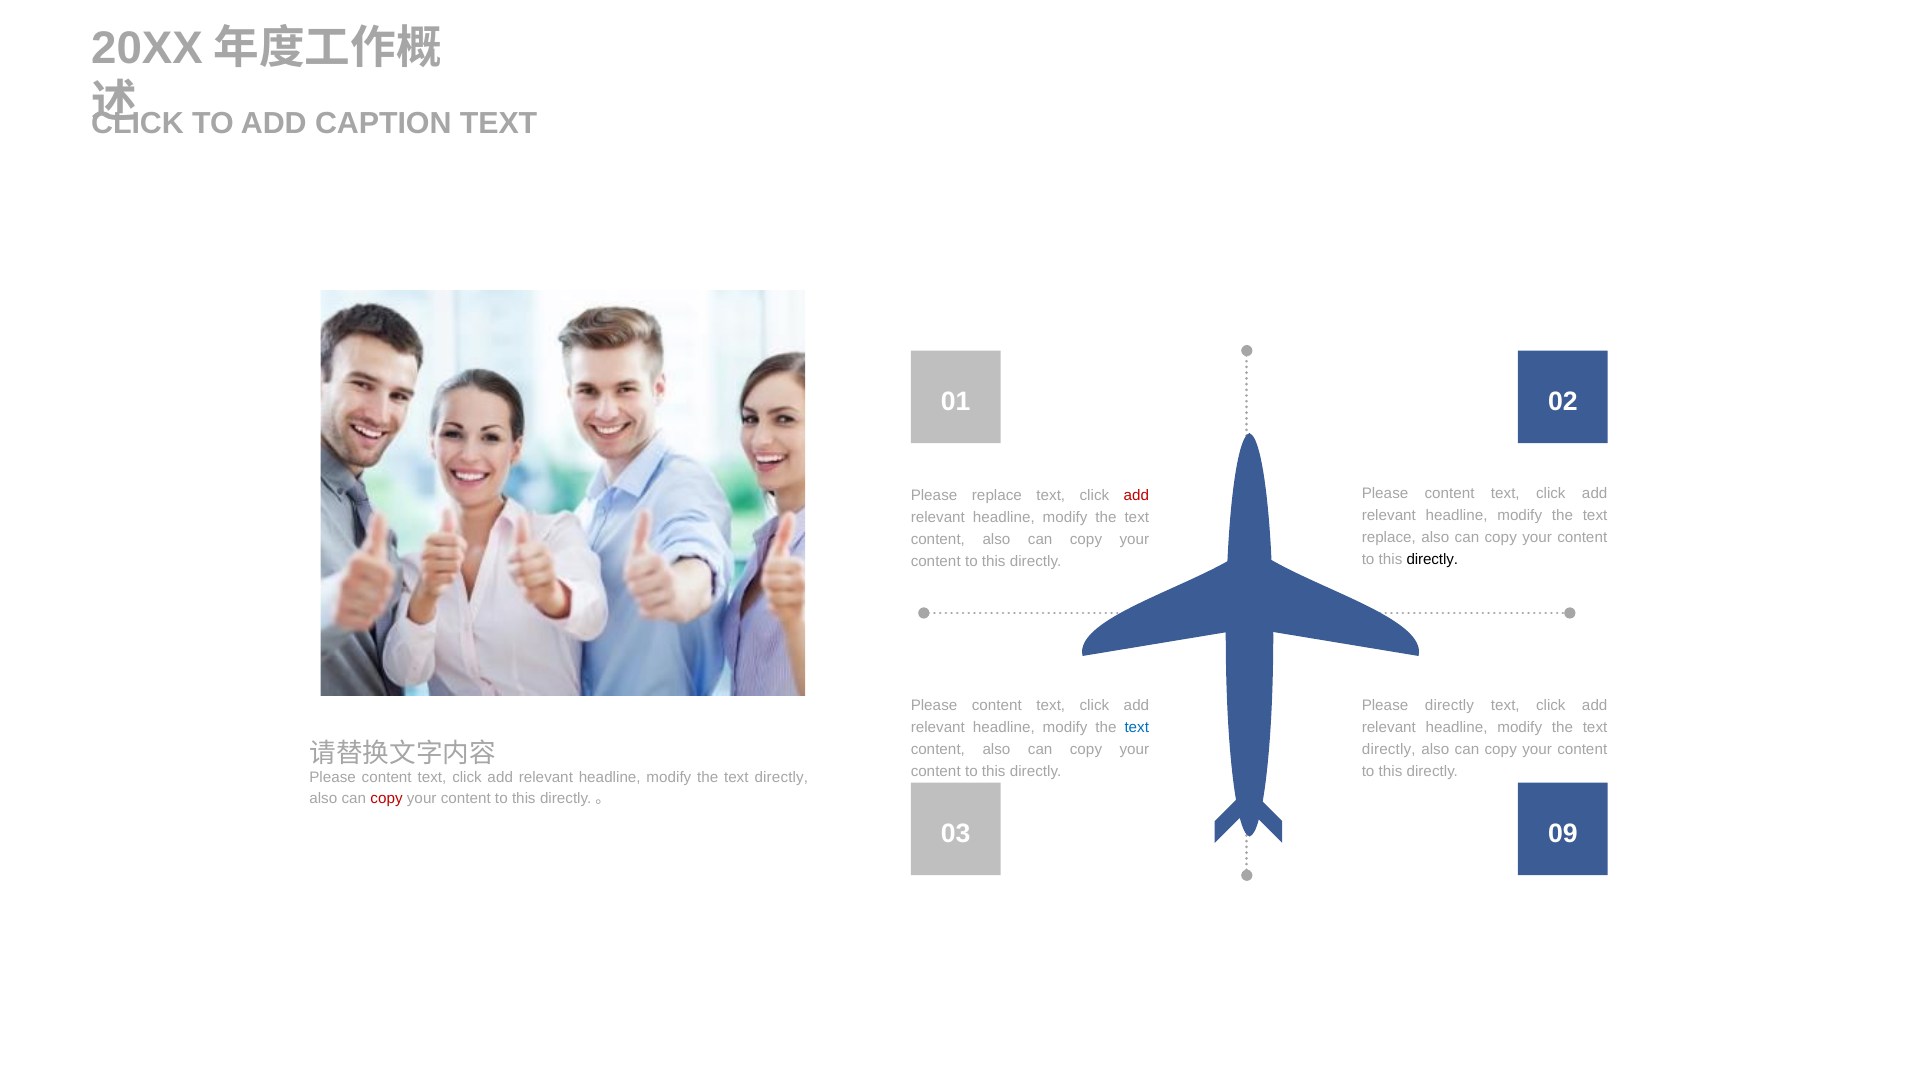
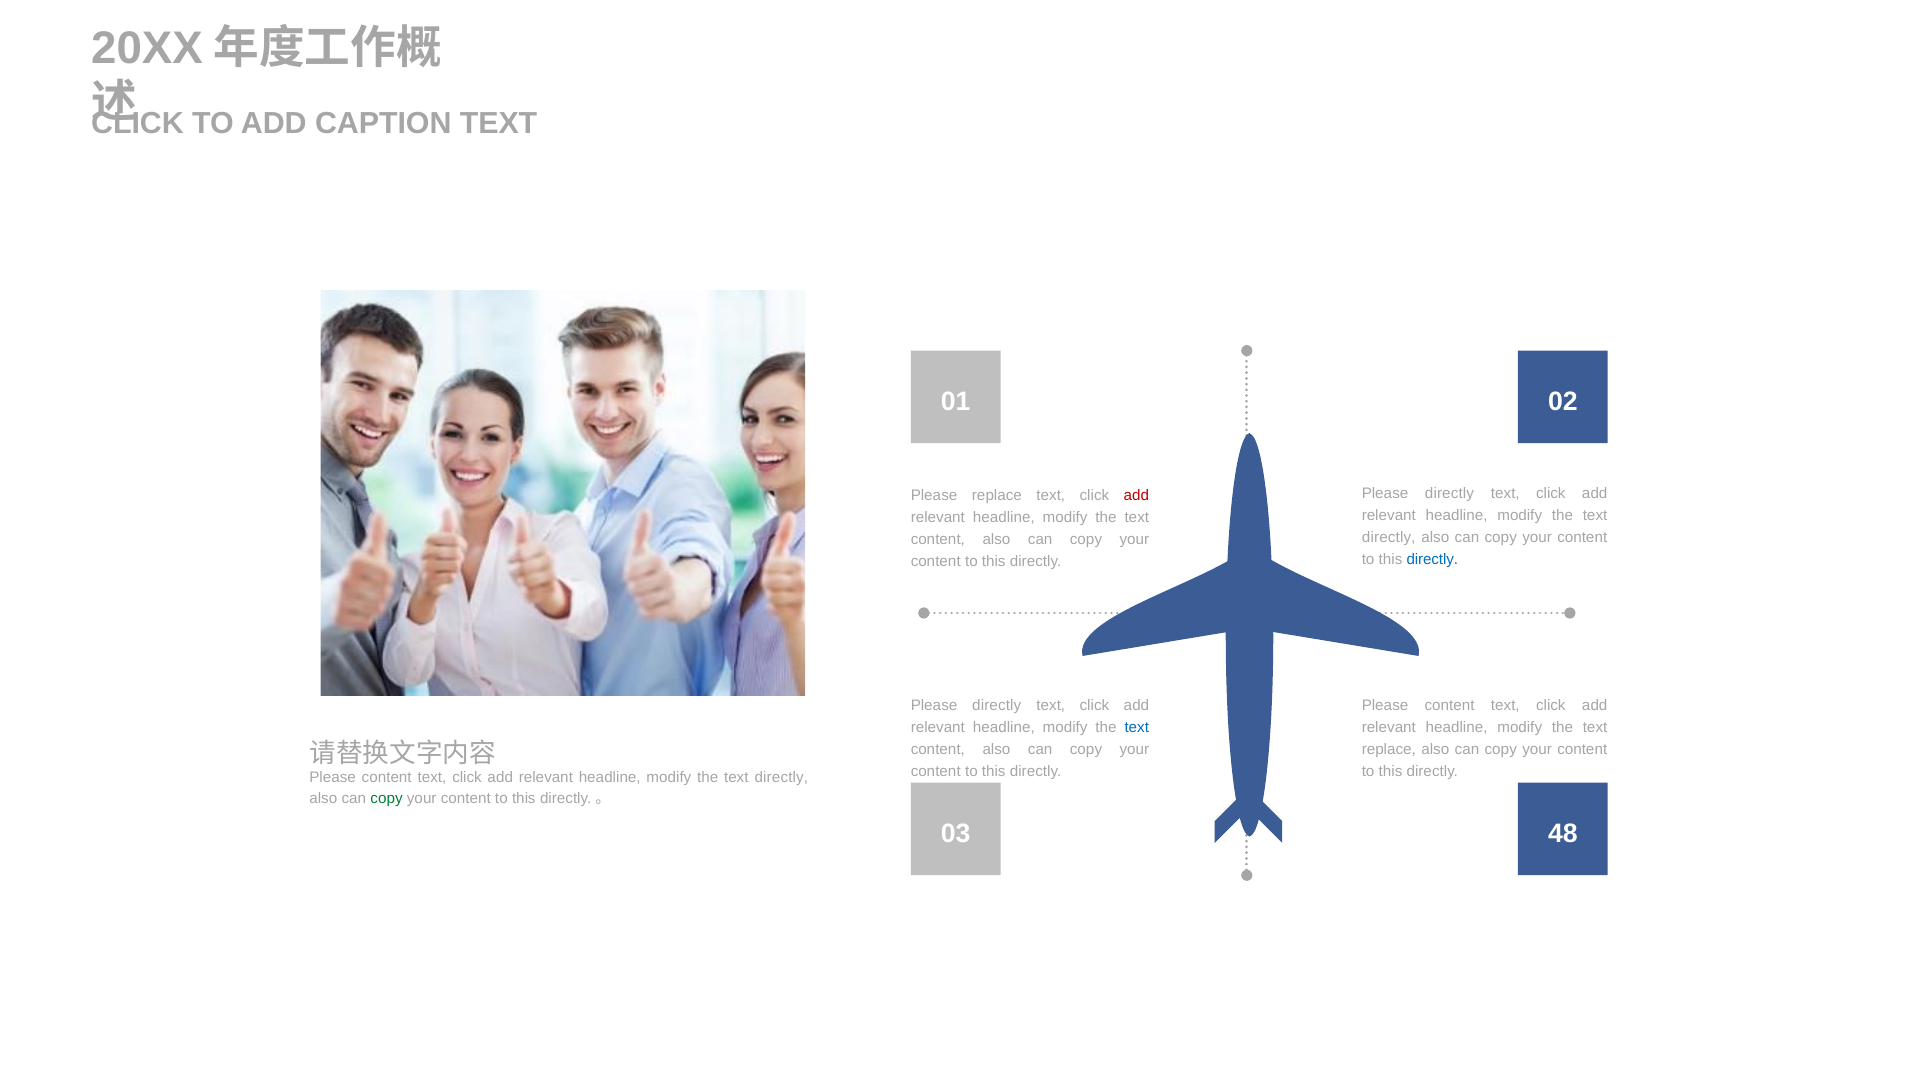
content: content -> directly (1449, 494)
replace: replace -> directly (1389, 537)
directly colour: black -> blue (1432, 559)
content: content -> directly (997, 706)
directly: directly -> content (1450, 706)
directly: directly -> replace (1389, 749)
copy colour: red -> green (387, 799)
09: 09 -> 48 (1563, 834)
